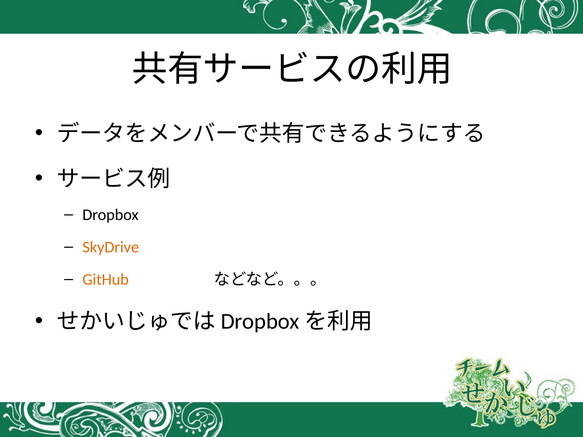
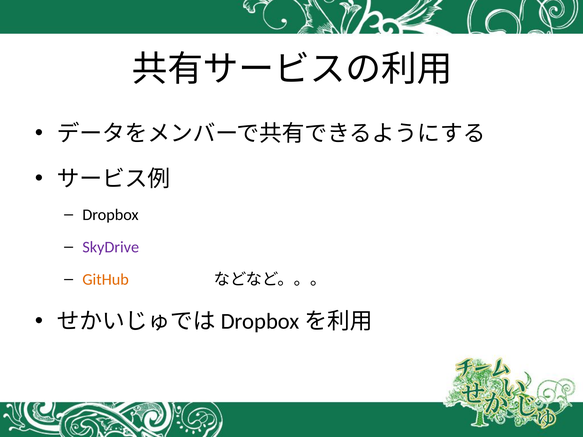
SkyDrive colour: orange -> purple (111, 247)
